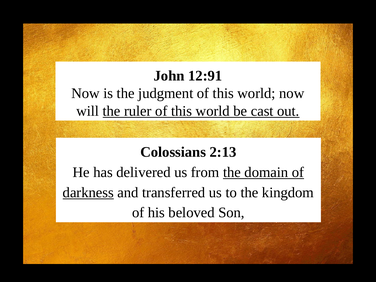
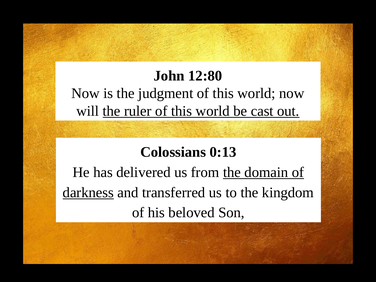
12:91: 12:91 -> 12:80 (205, 76)
2:13: 2:13 -> 0:13 (223, 152)
